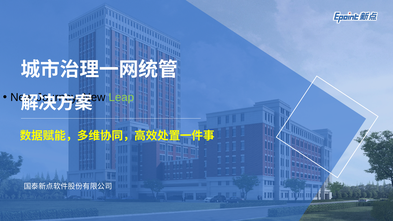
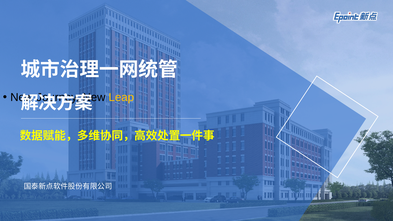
Leap colour: light green -> yellow (121, 97)
